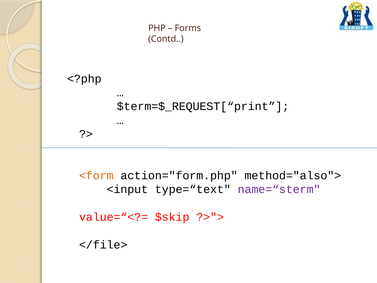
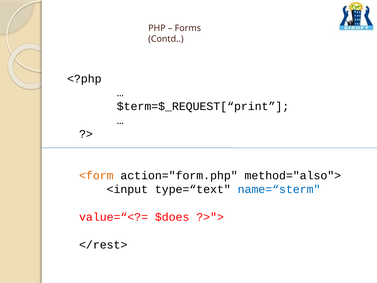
name=“sterm colour: purple -> blue (279, 189)
$skip: $skip -> $does (172, 217)
</file>: </file> -> </rest> (103, 245)
